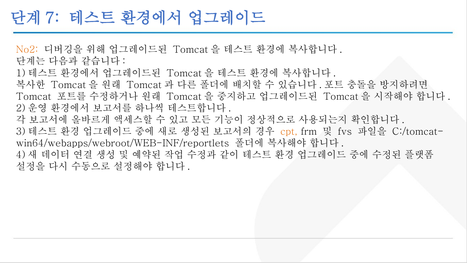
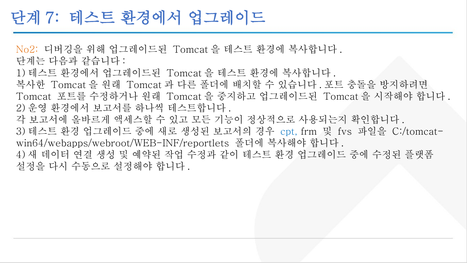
cpt colour: orange -> blue (289, 131)
